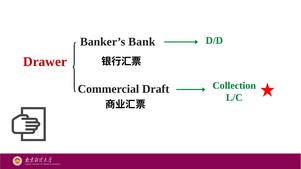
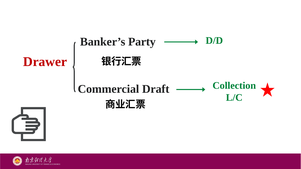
Bank: Bank -> Party (142, 42)
